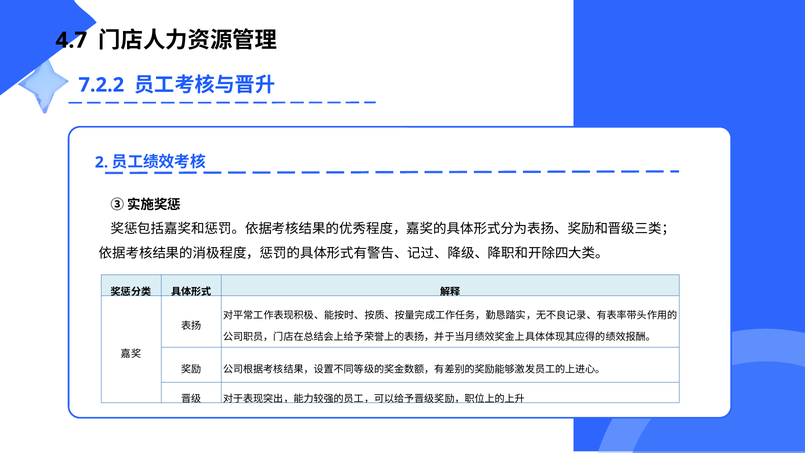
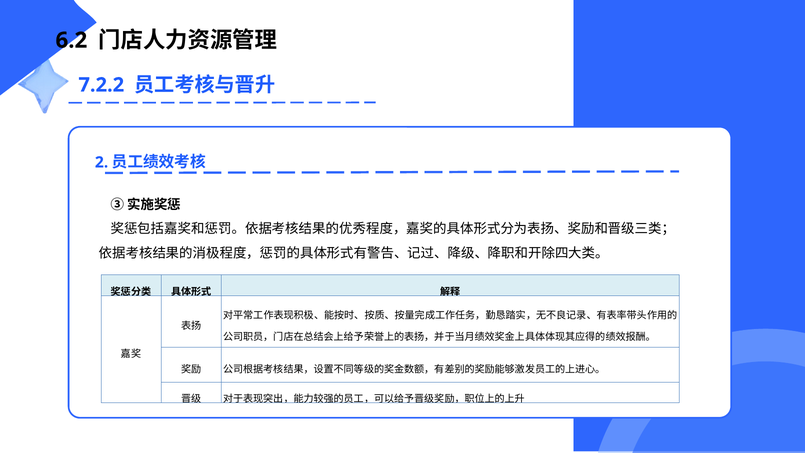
4.7: 4.7 -> 6.2 (71, 40)
